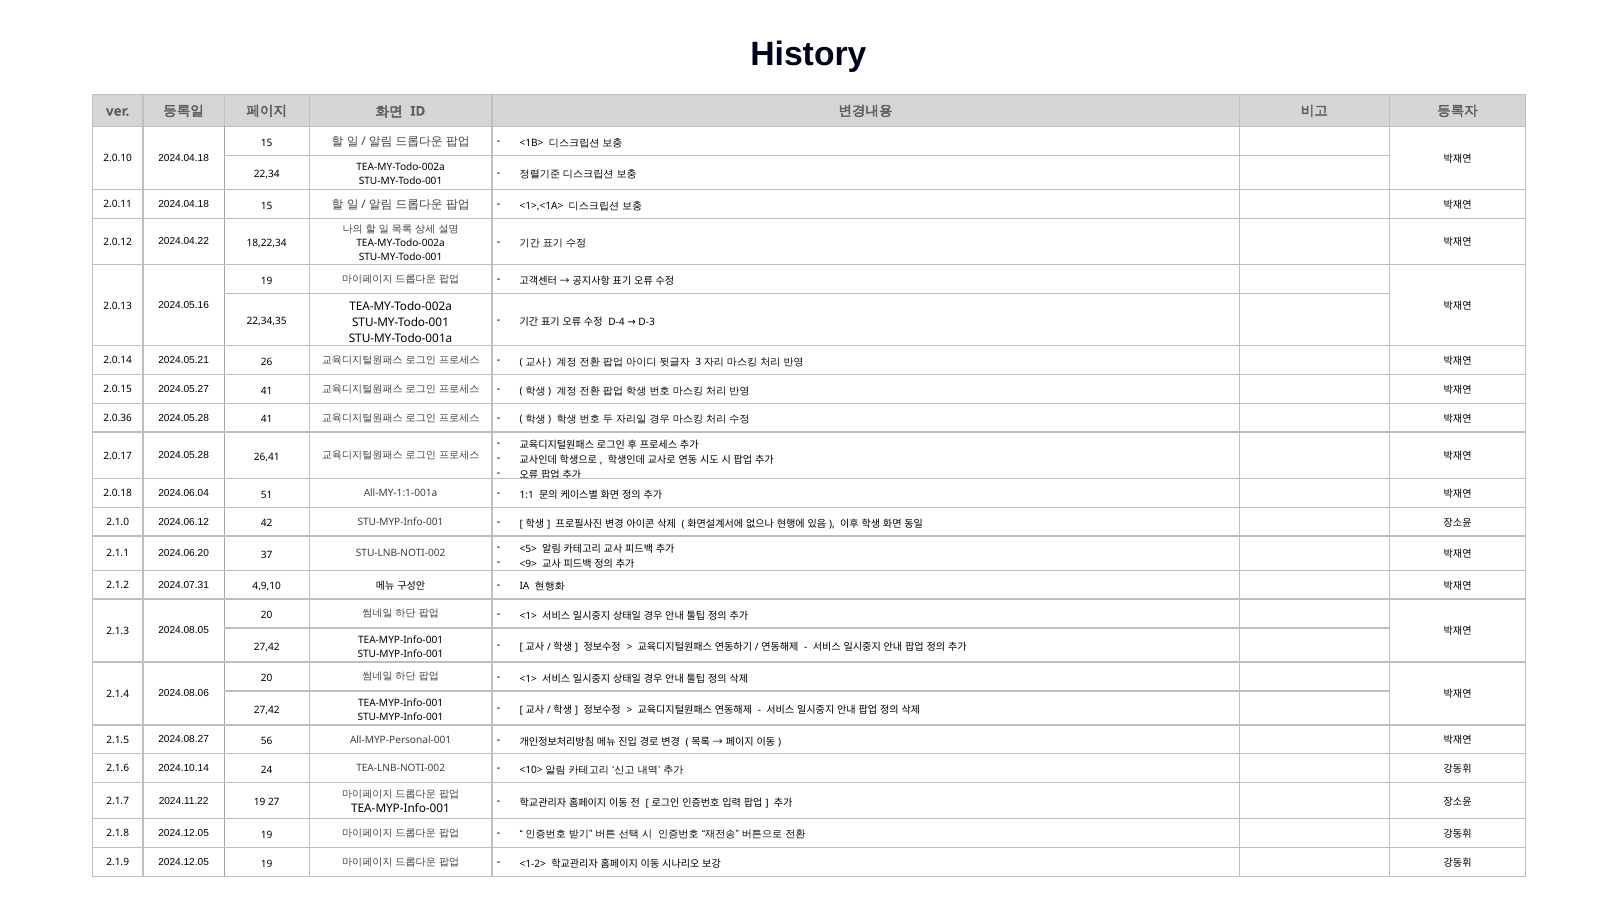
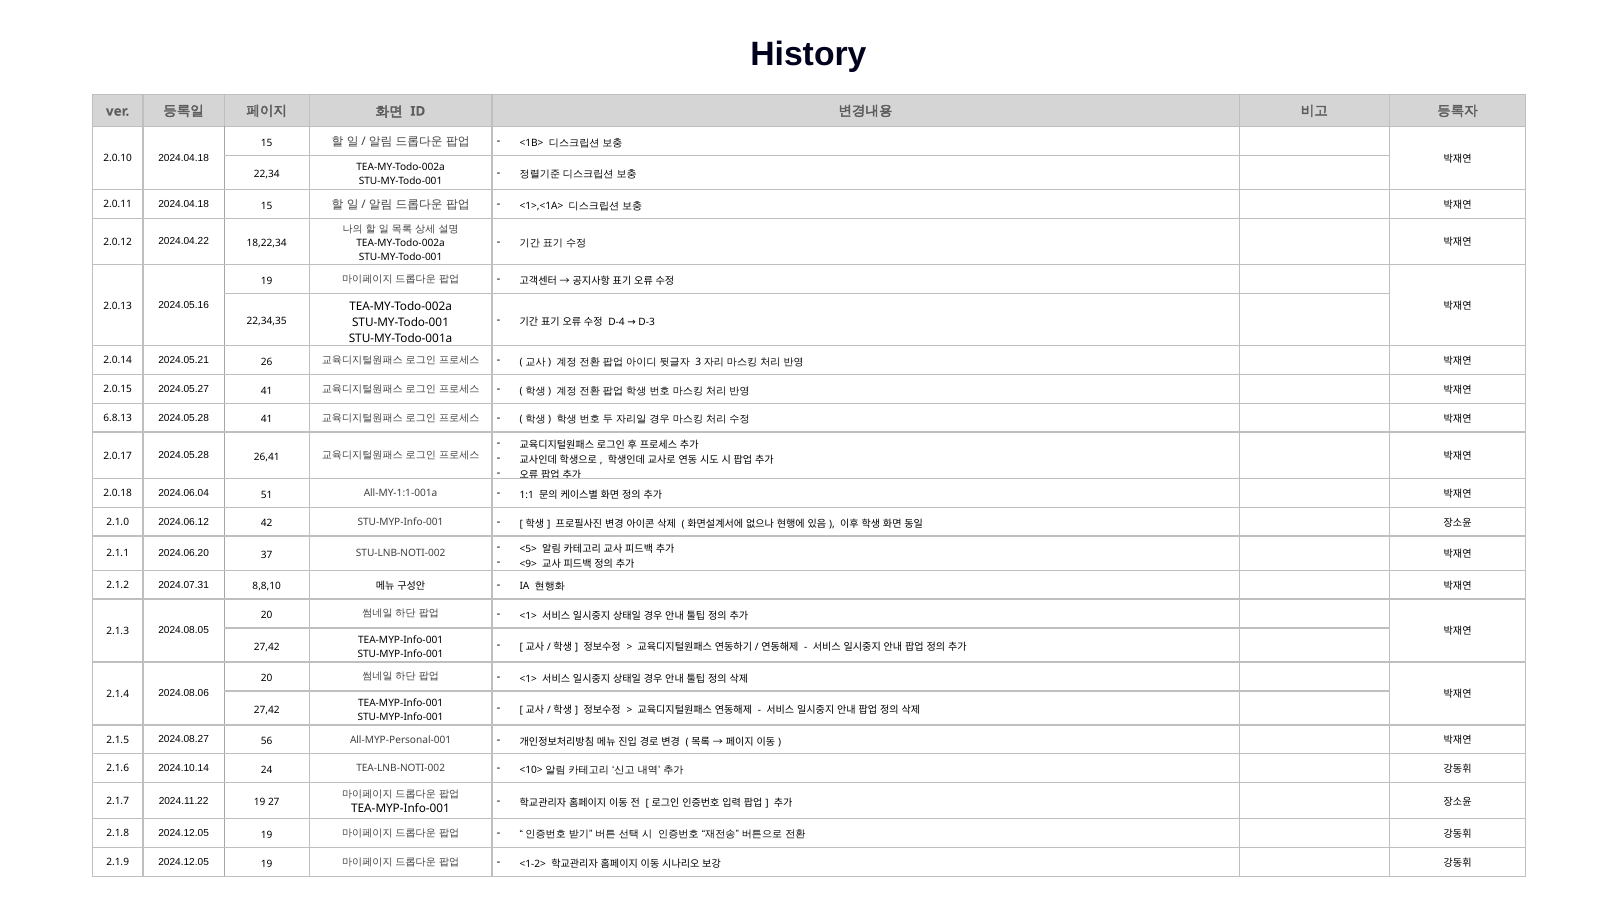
2.0.36: 2.0.36 -> 6.8.13 (118, 418)
4,9,10: 4,9,10 -> 8,8,10 (267, 587)
